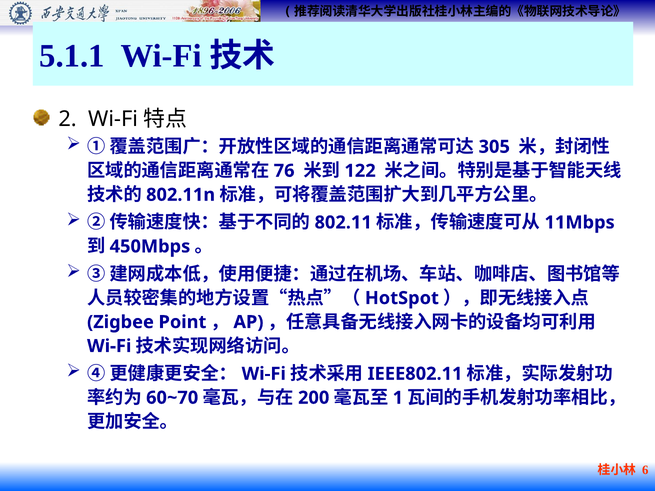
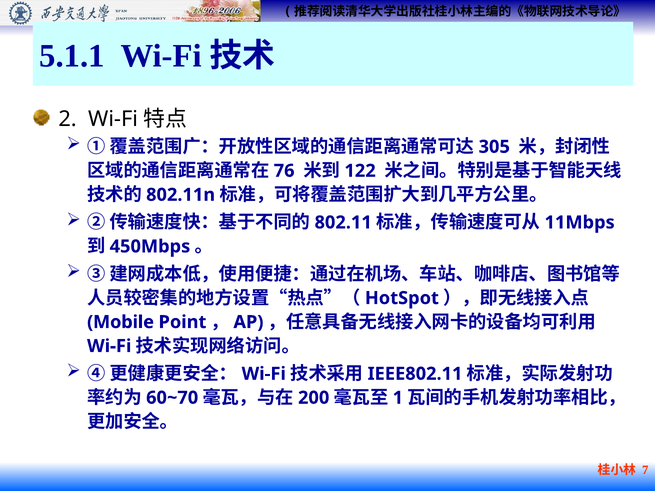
Zigbee: Zigbee -> Mobile (121, 322)
6: 6 -> 7 (645, 470)
